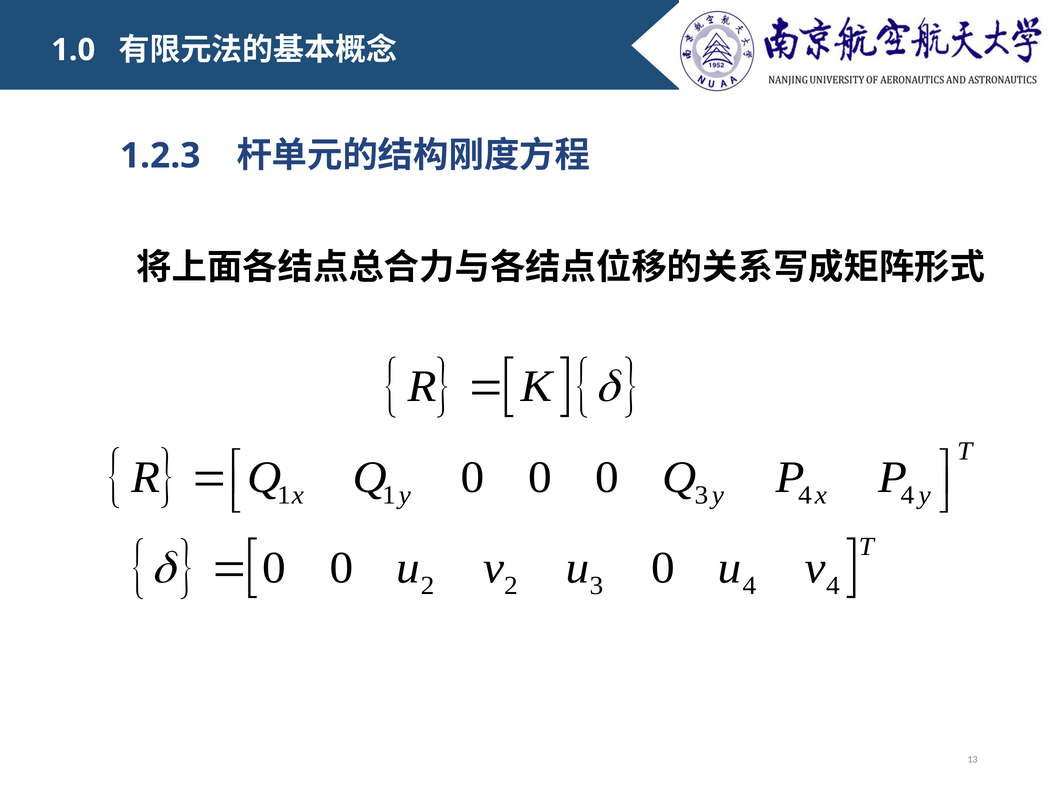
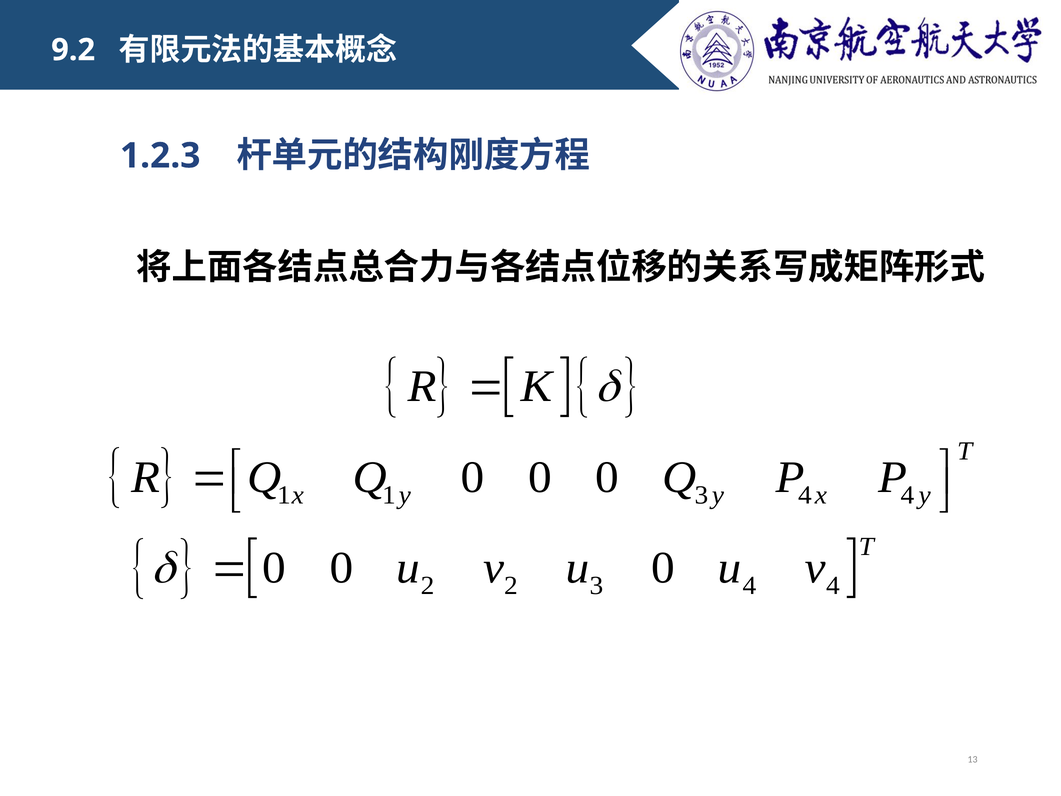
1.0: 1.0 -> 9.2 (73, 50)
